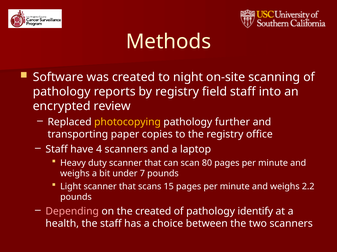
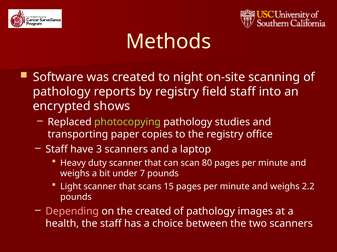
review: review -> shows (112, 106)
photocopying colour: yellow -> light green (128, 122)
further: further -> studies (232, 122)
4: 4 -> 3 (99, 150)
identify: identify -> images (255, 212)
